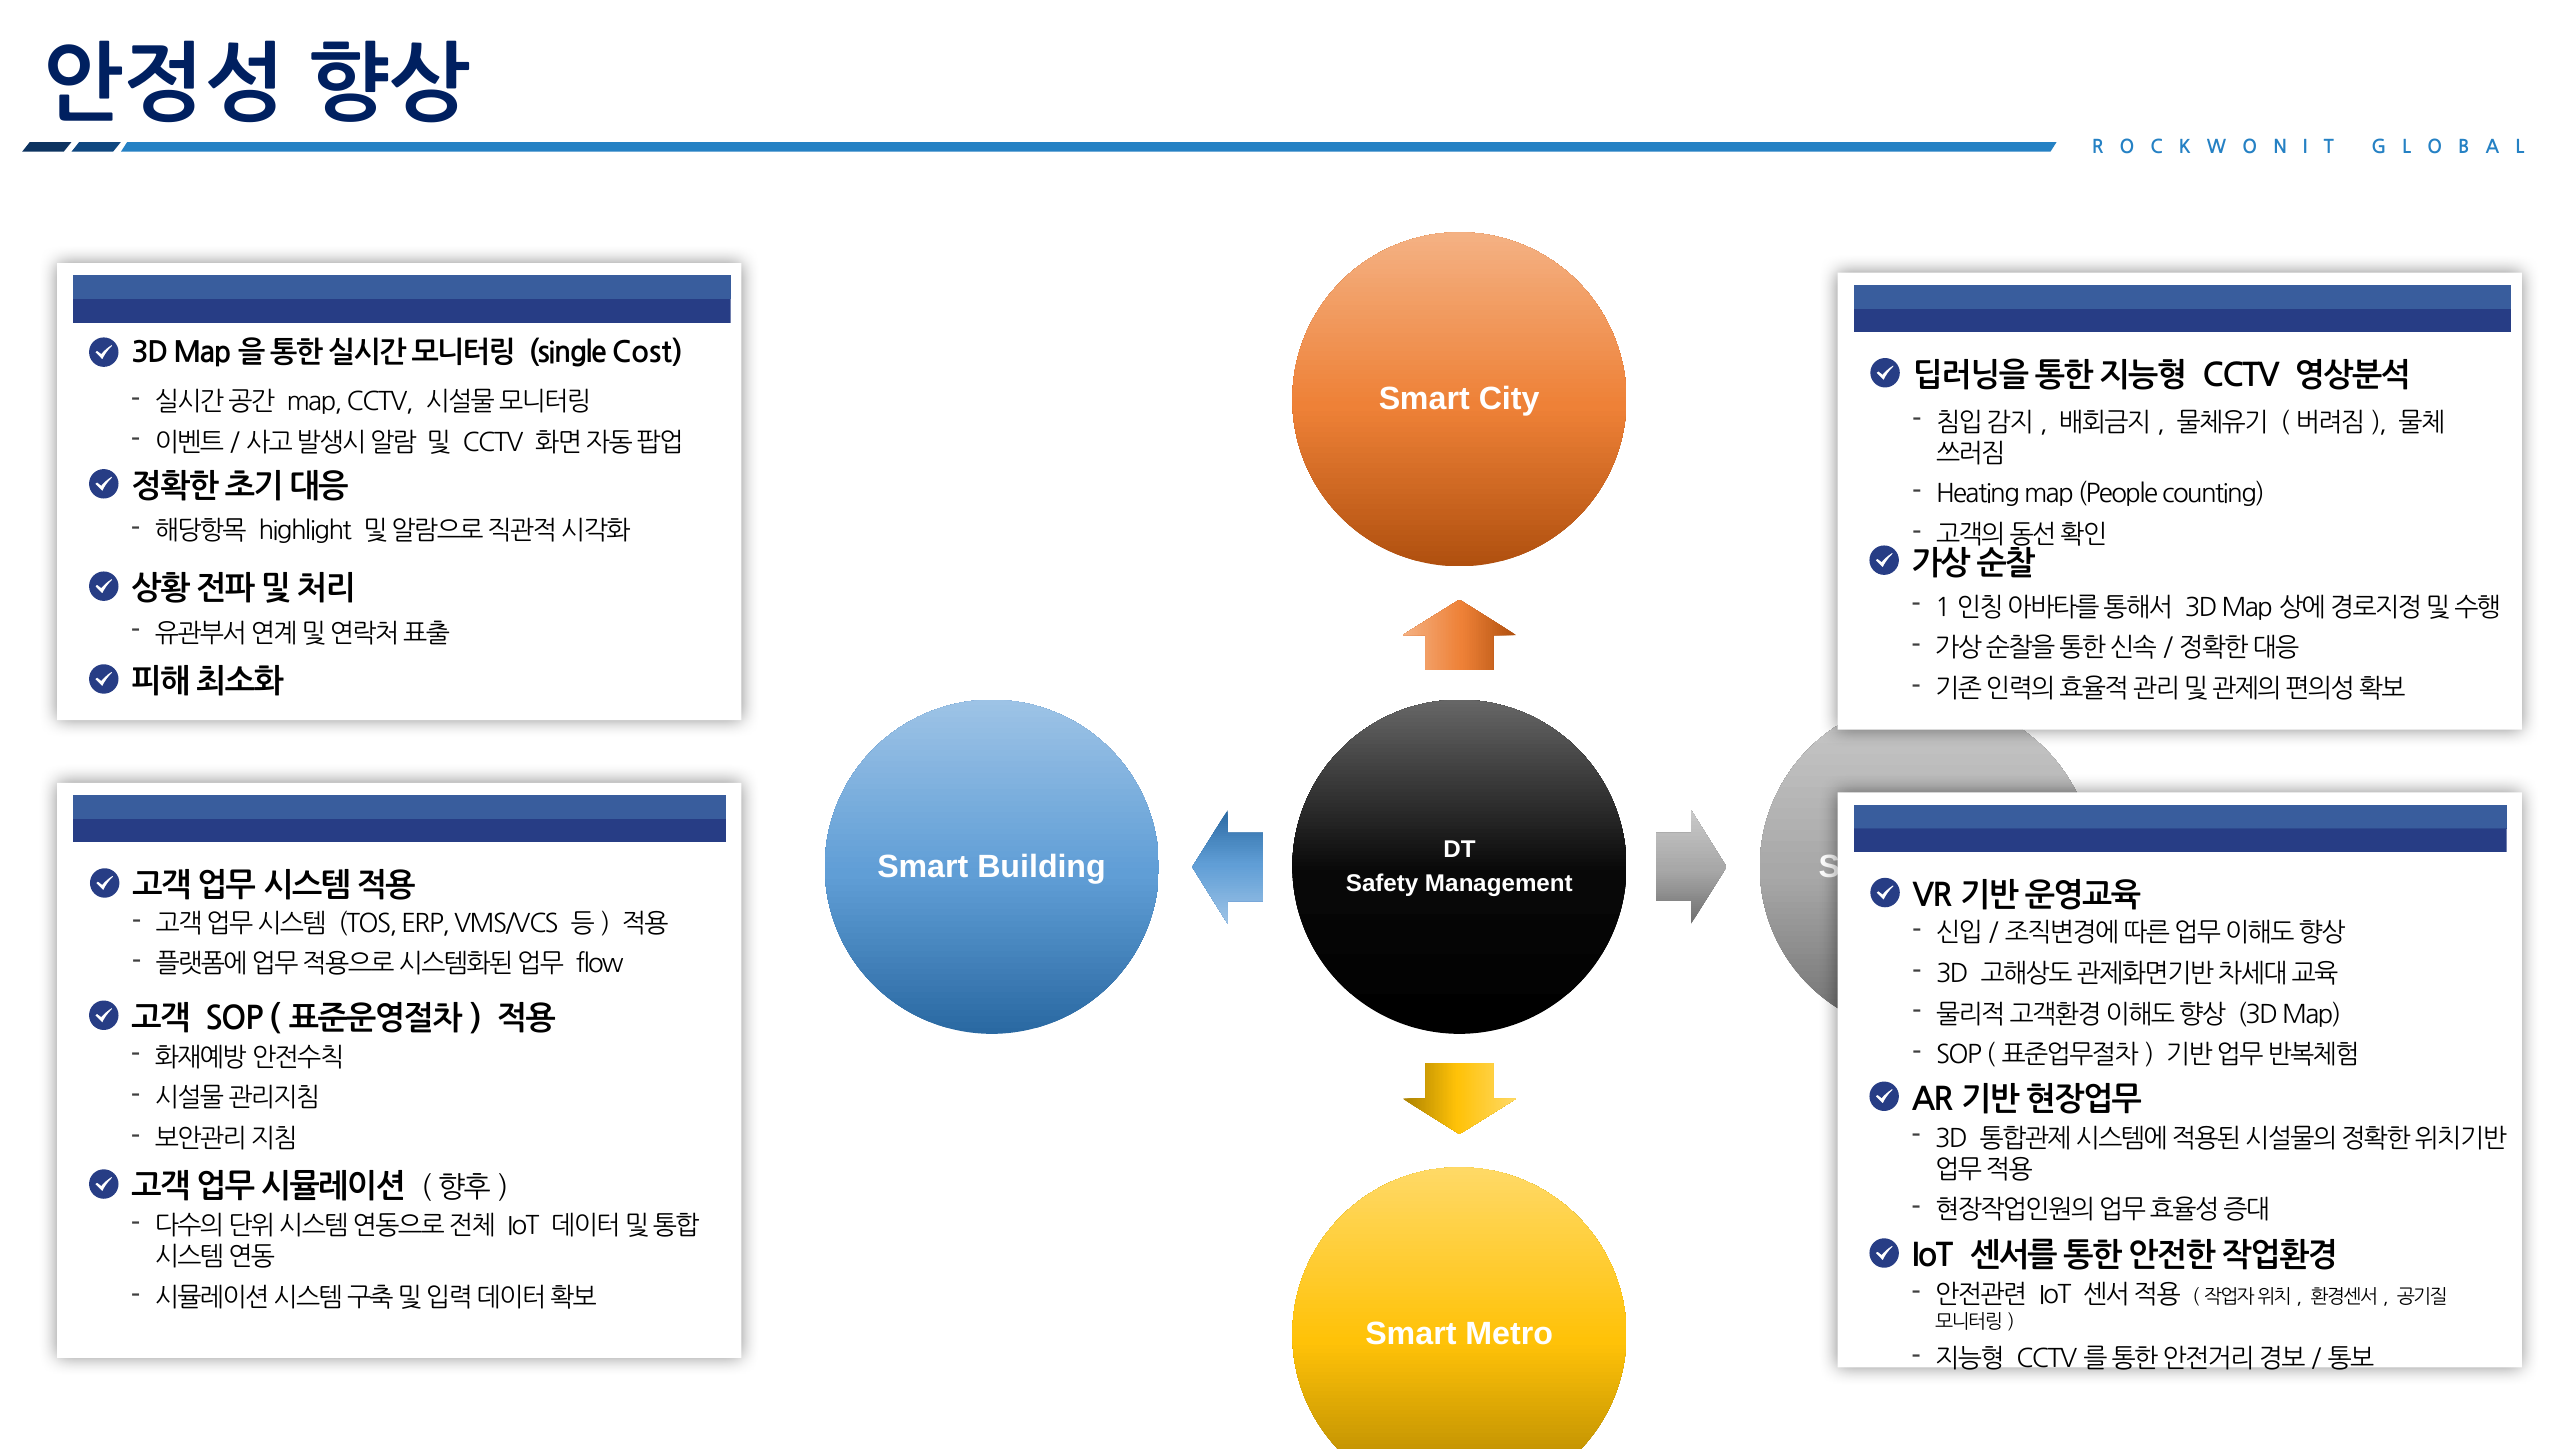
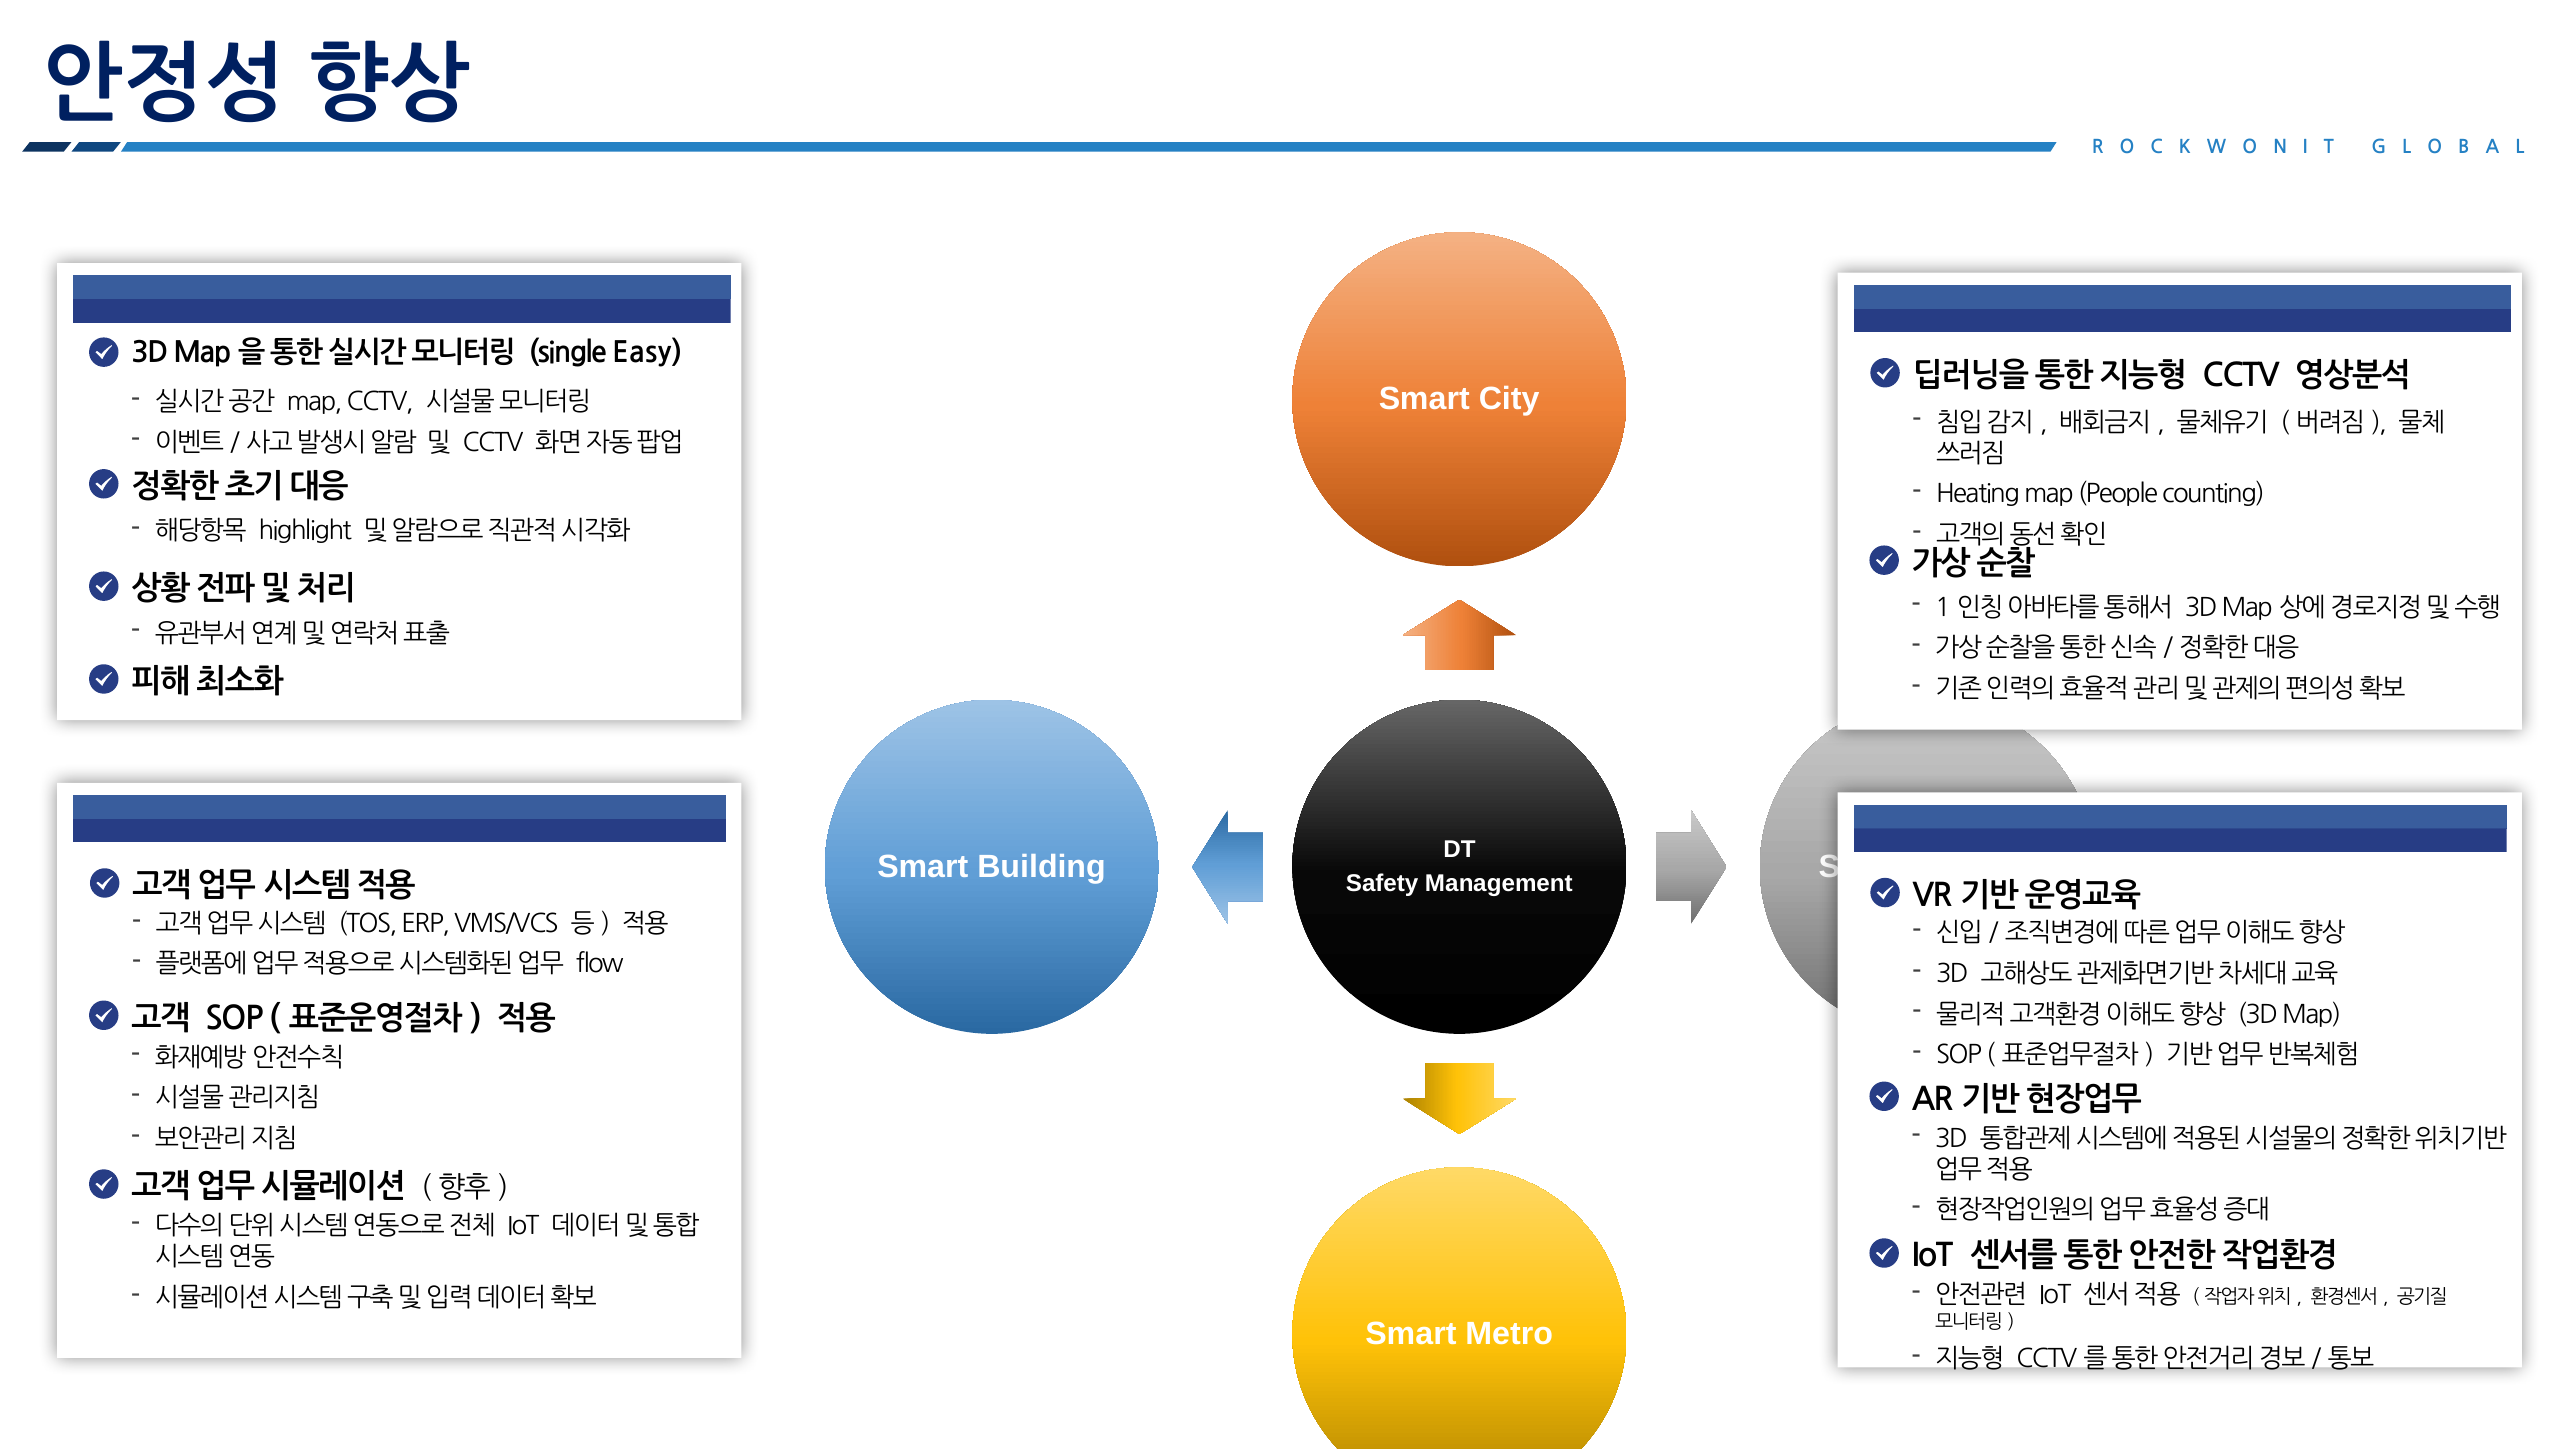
Cost: Cost -> Easy (647, 353)
